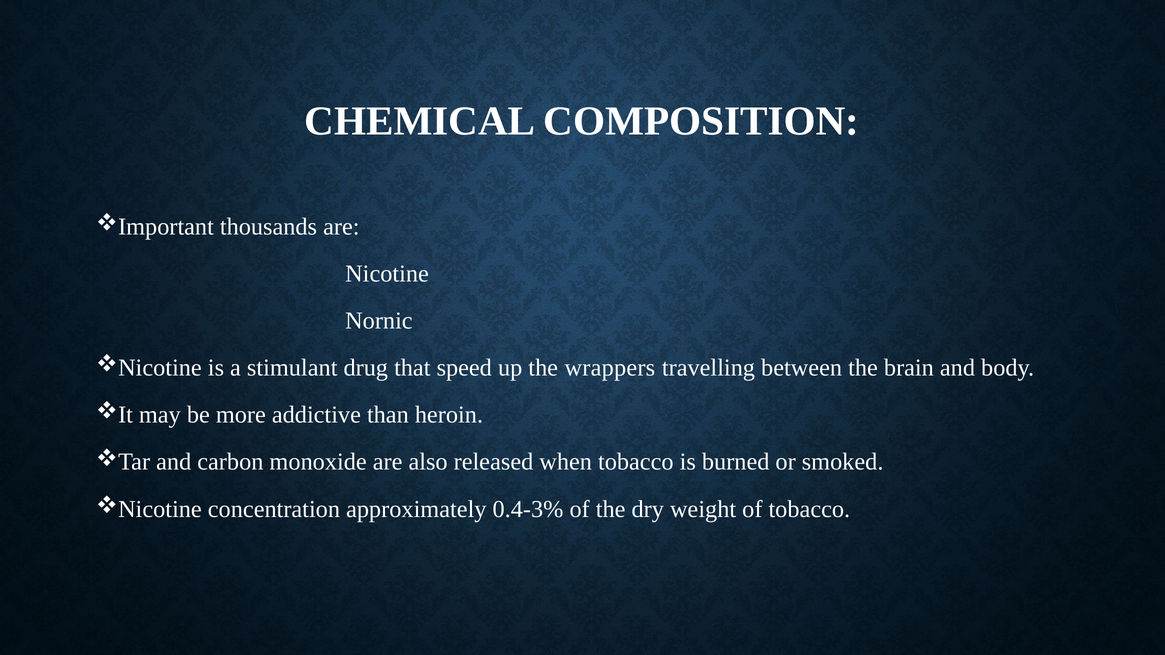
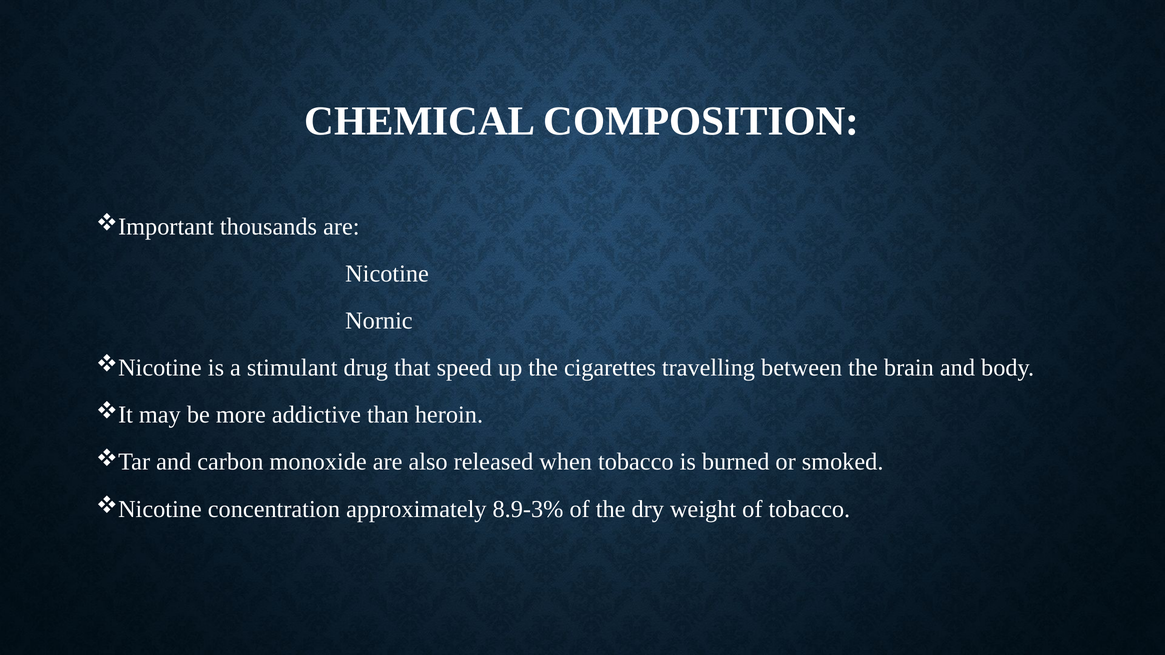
wrappers: wrappers -> cigarettes (610, 368)
0.4-3%: 0.4-3% -> 8.9-3% (528, 509)
